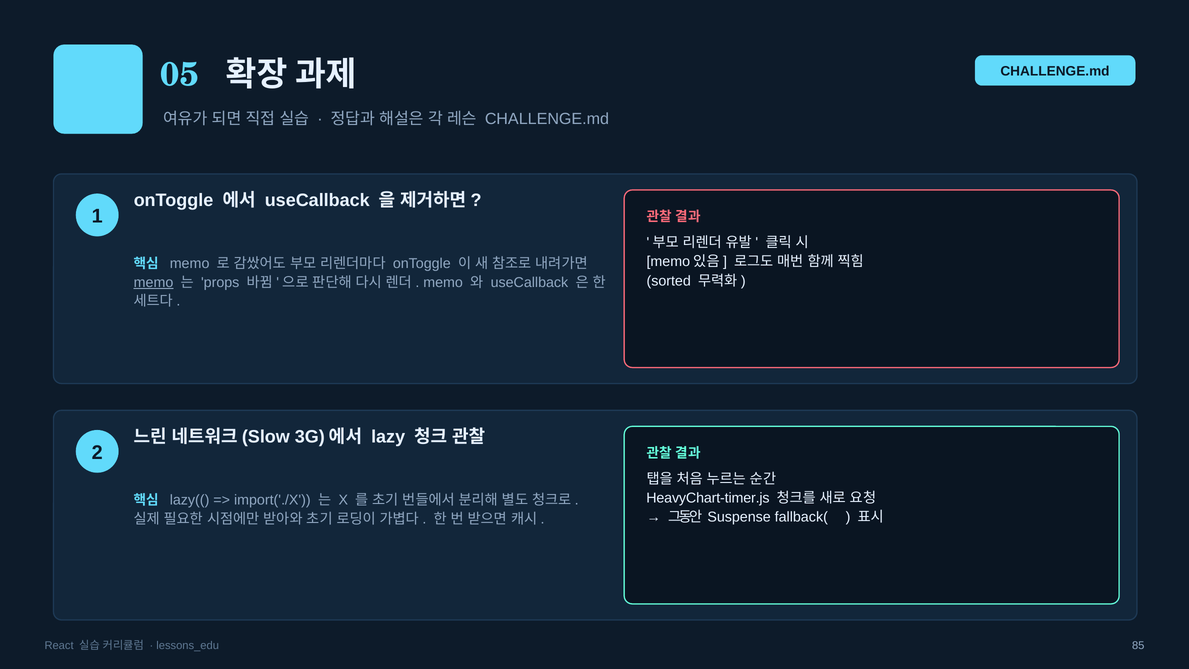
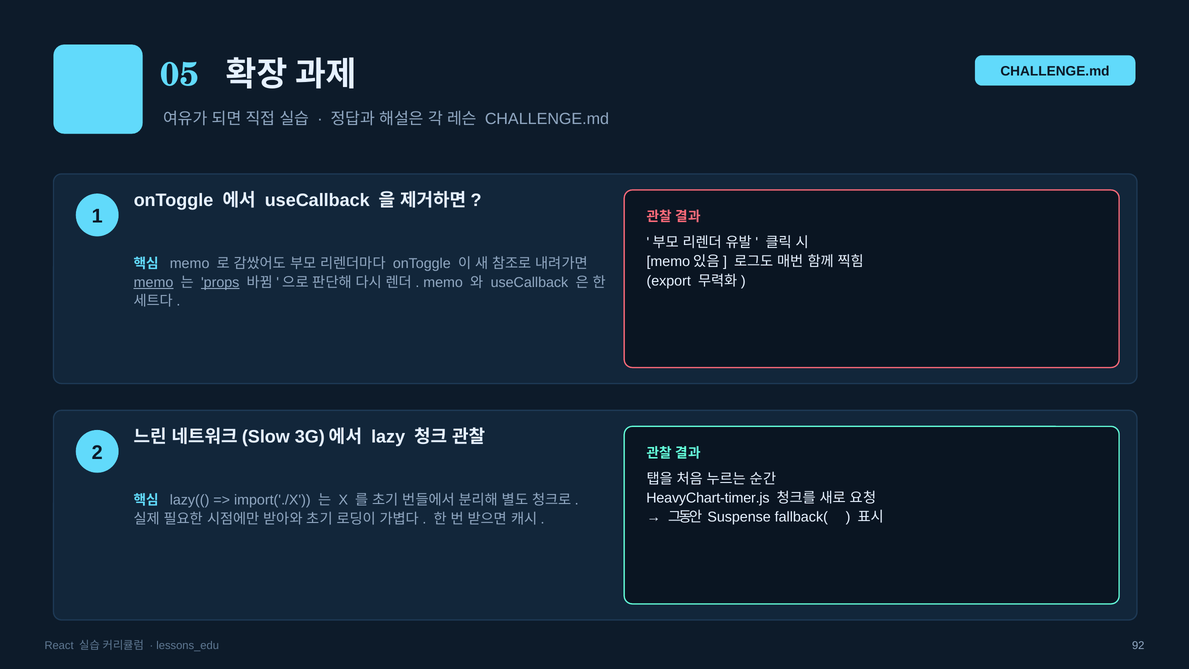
sorted: sorted -> export (669, 281)
props underline: none -> present (220, 282)
85: 85 -> 92 (1138, 645)
